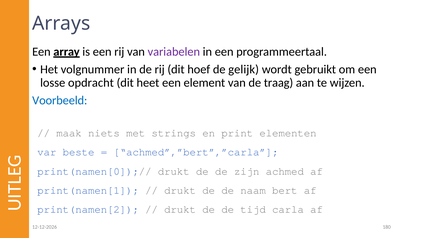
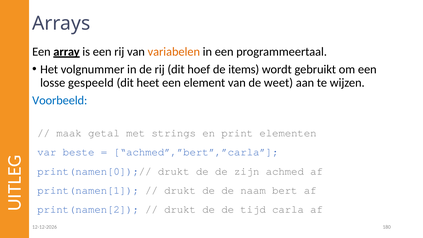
variabelen colour: purple -> orange (174, 52)
gelijk: gelijk -> items (244, 69)
opdracht: opdracht -> gespeeld (91, 83)
traag: traag -> weet (278, 83)
niets: niets -> getal (104, 133)
